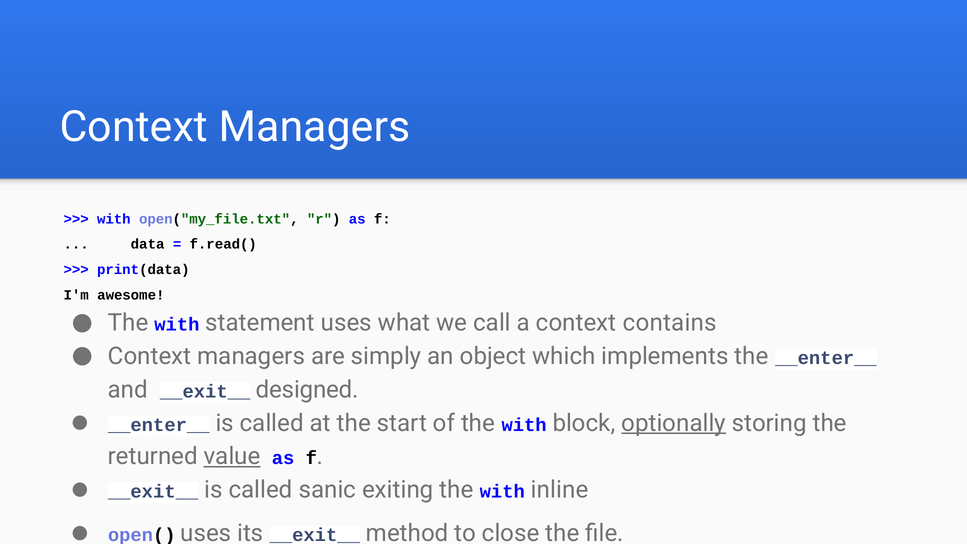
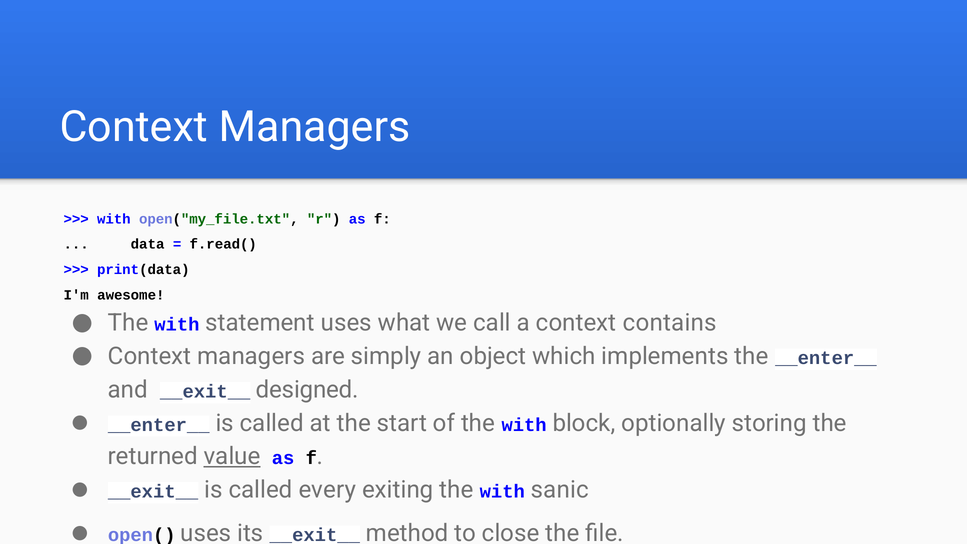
optionally underline: present -> none (674, 423)
sanic: sanic -> every (327, 490)
inline: inline -> sanic (560, 490)
